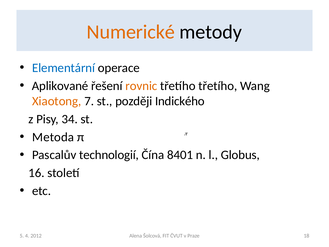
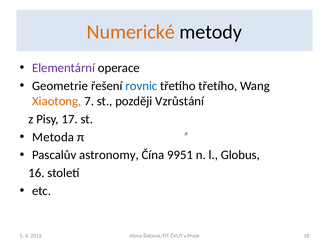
Elementární colour: blue -> purple (64, 68)
Aplikované: Aplikované -> Geometrie (60, 86)
rovnic colour: orange -> blue (141, 86)
Indického: Indického -> Vzrůstání (180, 101)
34: 34 -> 17 (70, 119)
technologií: technologií -> astronomy (109, 155)
8401: 8401 -> 9951 (180, 155)
